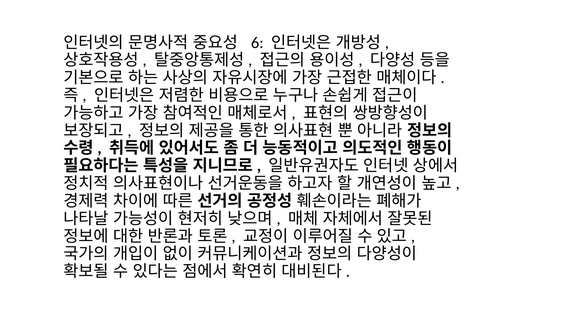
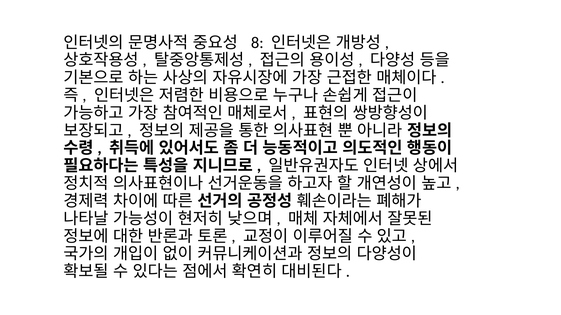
6: 6 -> 8 (257, 43)
